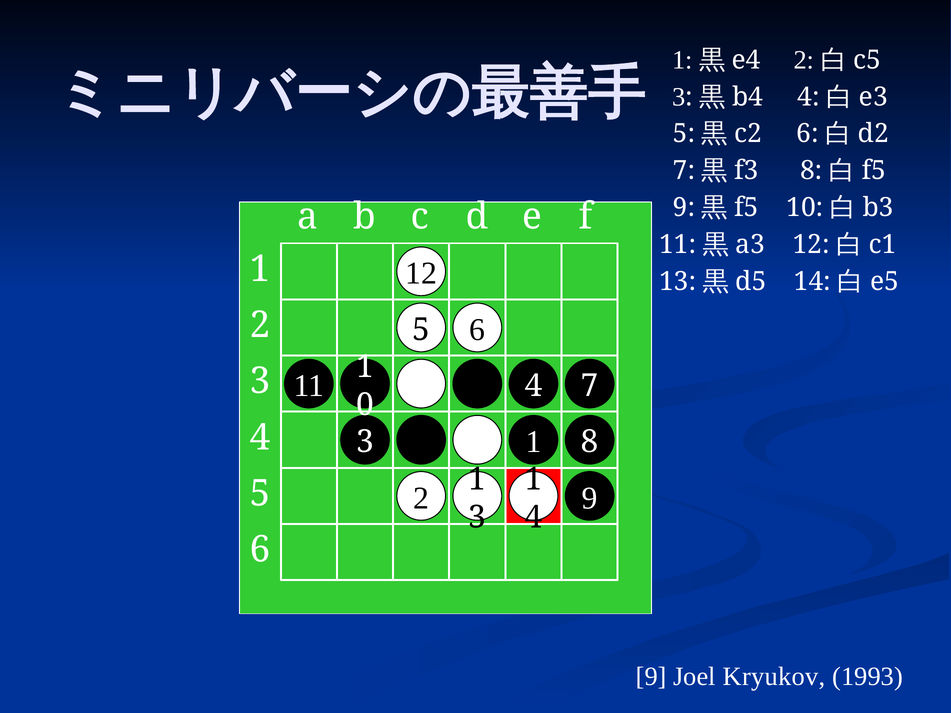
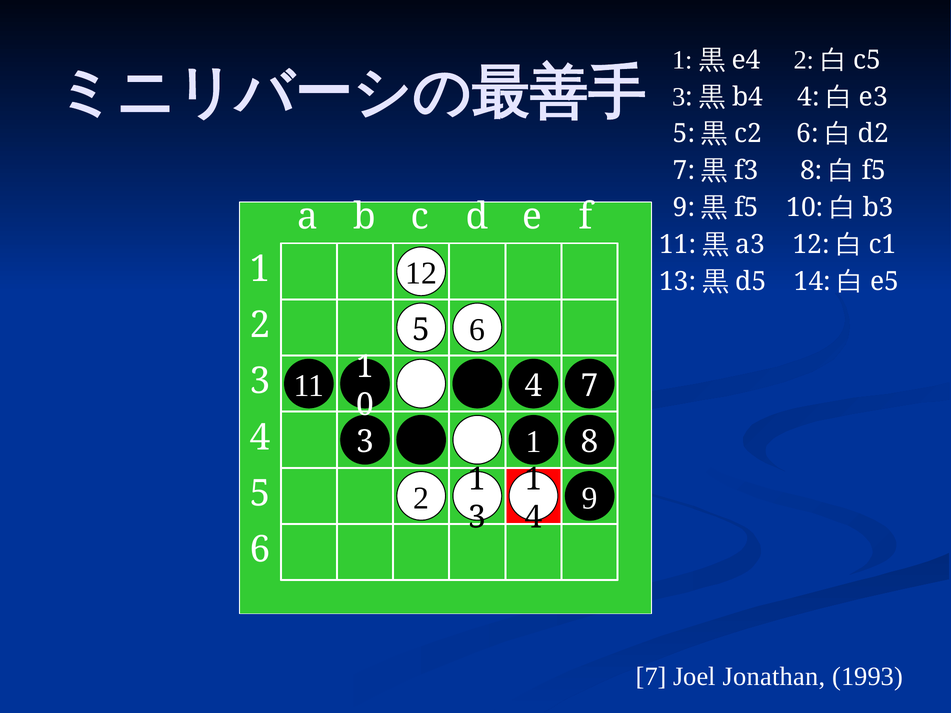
9: 9 -> 7 (651, 677)
Kryukov: Kryukov -> Jonathan (774, 677)
